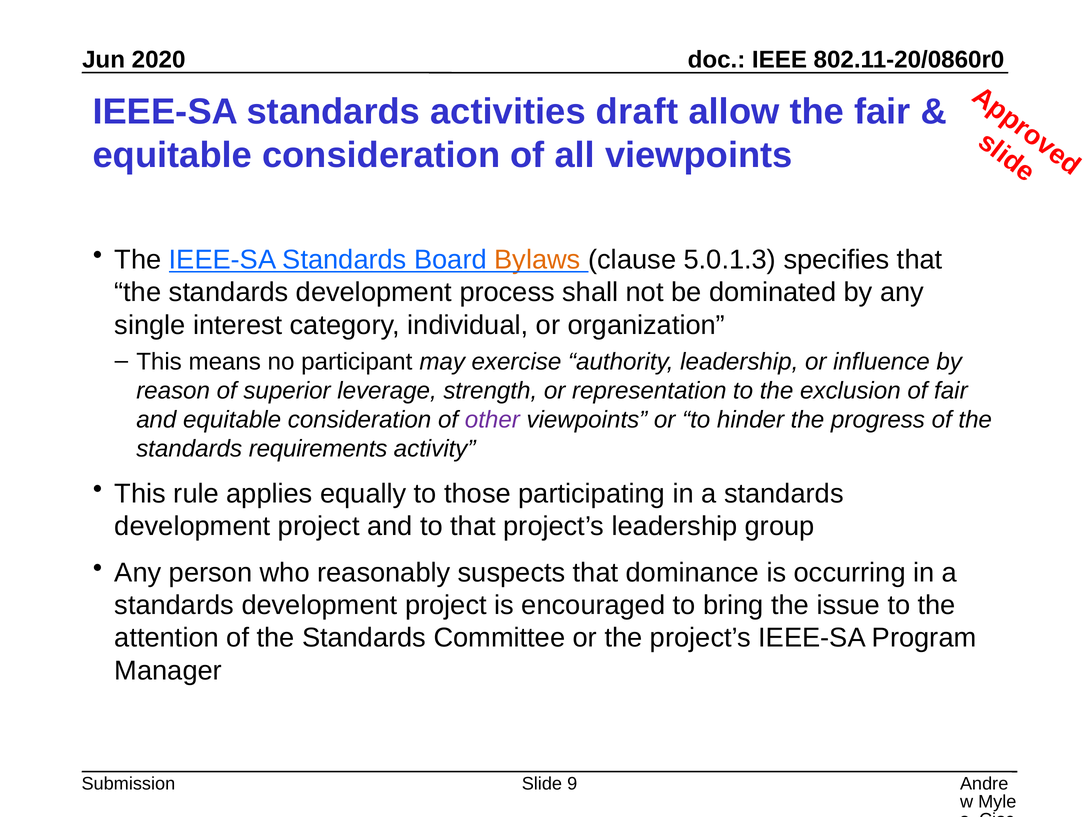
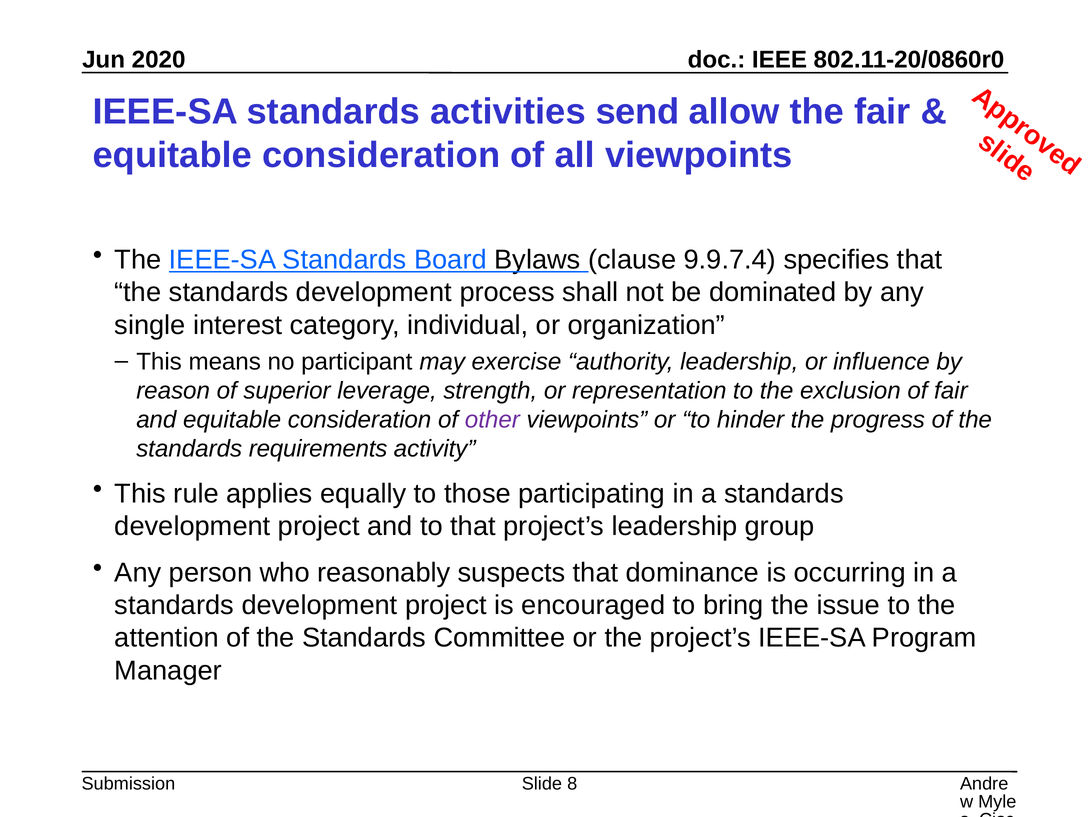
draft: draft -> send (637, 112)
Bylaws colour: orange -> black (537, 260)
5.0.1.3: 5.0.1.3 -> 9.9.7.4 (730, 260)
9: 9 -> 8 (572, 784)
